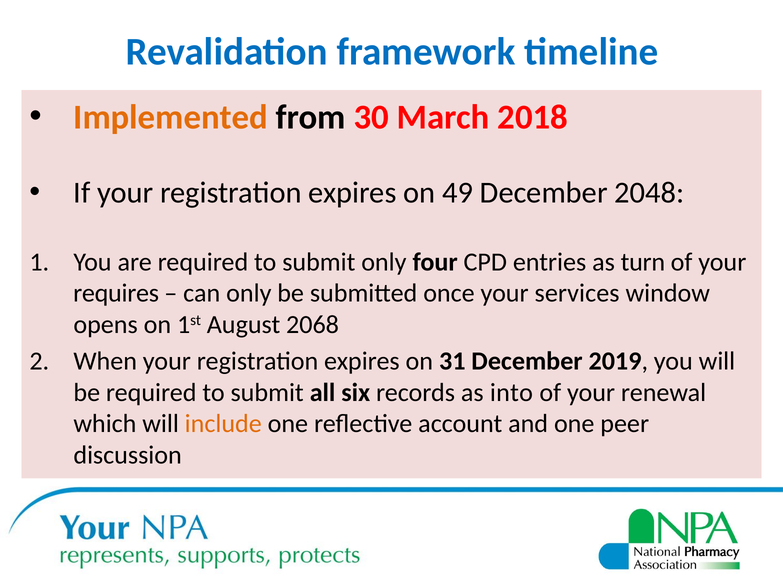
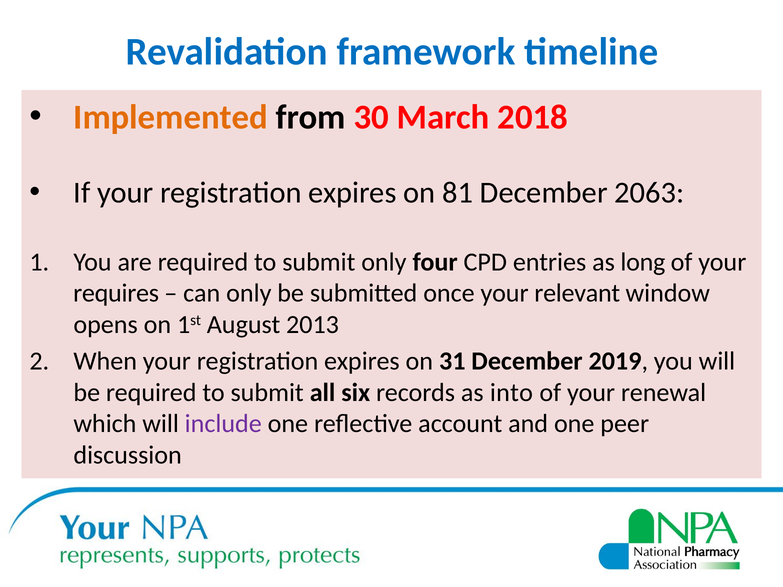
49: 49 -> 81 (457, 193)
2048: 2048 -> 2063 (649, 193)
turn: turn -> long (643, 262)
services: services -> relevant (577, 293)
2068: 2068 -> 2013 (313, 325)
include colour: orange -> purple (223, 424)
